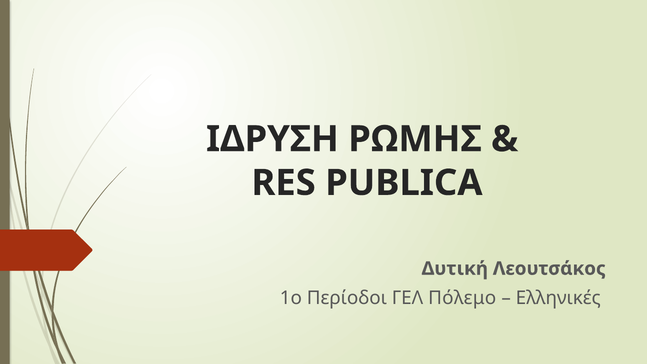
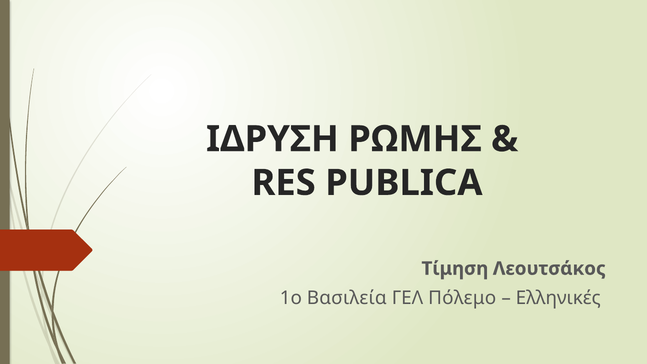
Δυτική: Δυτική -> Τίμηση (455, 269)
Περίοδοι: Περίοδοι -> Βασιλεία (347, 298)
